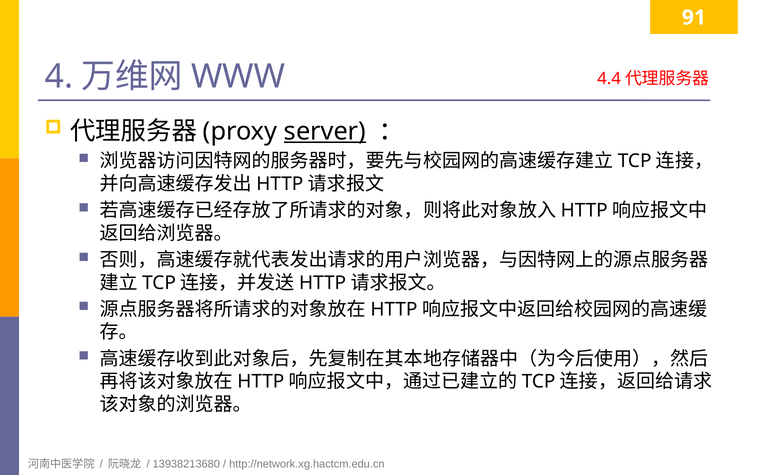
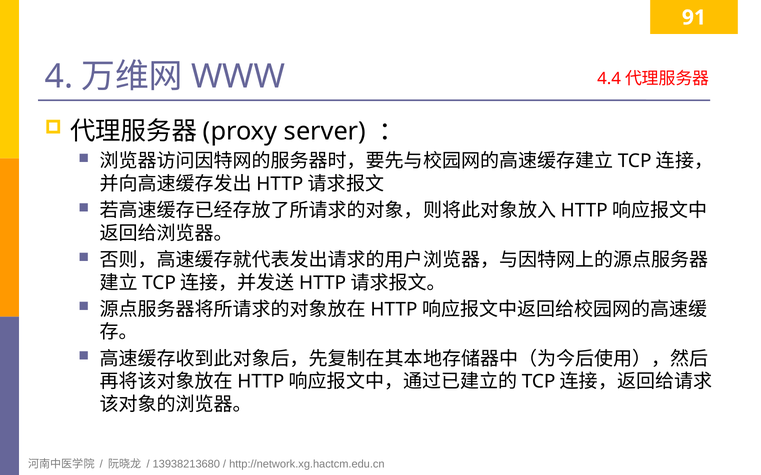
server underline: present -> none (325, 131)
